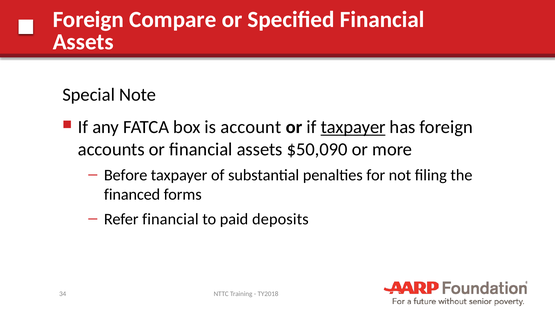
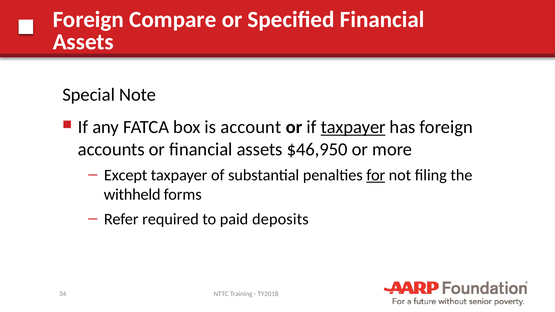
$50,090: $50,090 -> $46,950 (317, 150)
Before: Before -> Except (126, 175)
for underline: none -> present (376, 175)
financed: financed -> withheld (132, 195)
Refer financial: financial -> required (170, 219)
